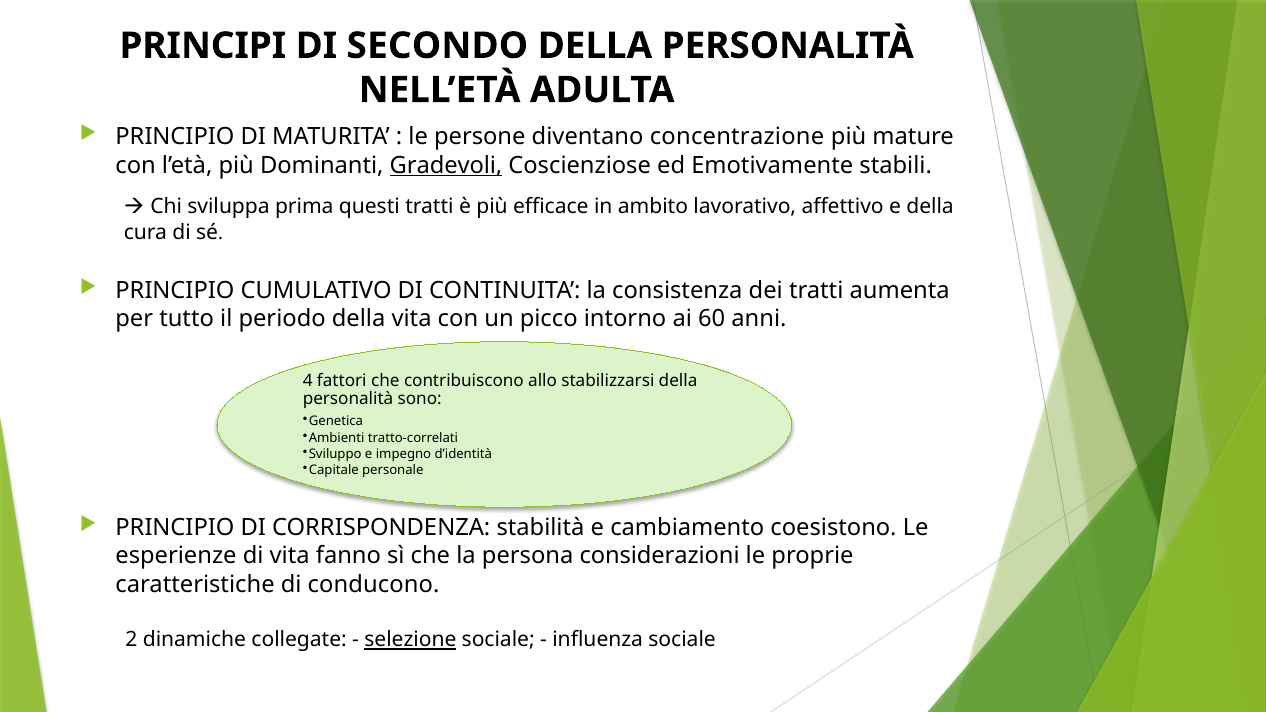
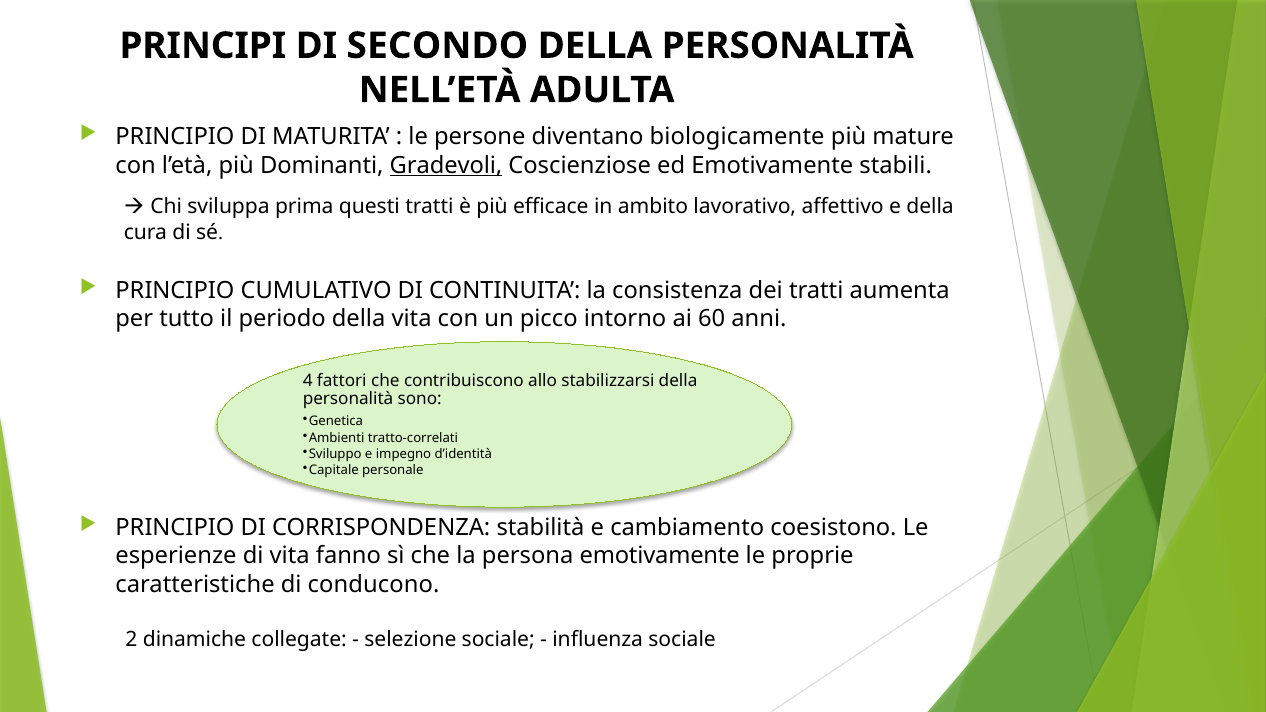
concentrazione: concentrazione -> biologicamente (737, 137)
persona considerazioni: considerazioni -> emotivamente (660, 556)
selezione underline: present -> none (410, 640)
